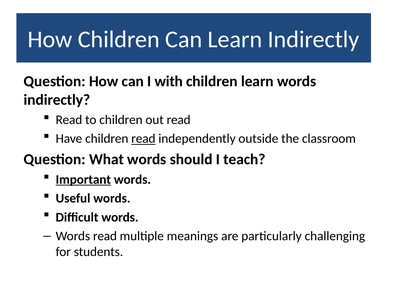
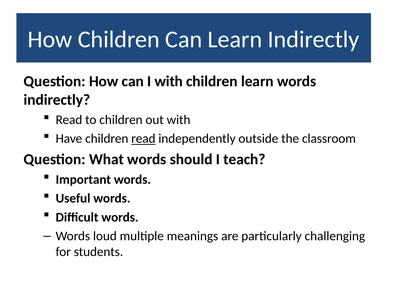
out read: read -> with (179, 120)
Important underline: present -> none (83, 179)
Words read: read -> loud (105, 236)
